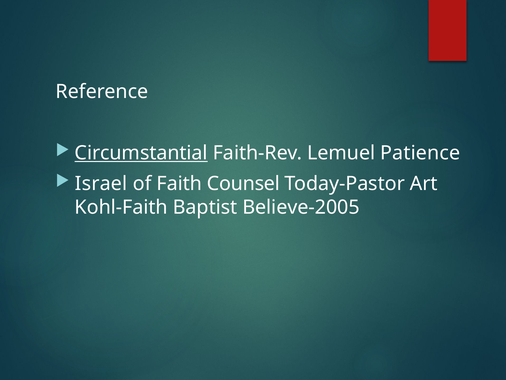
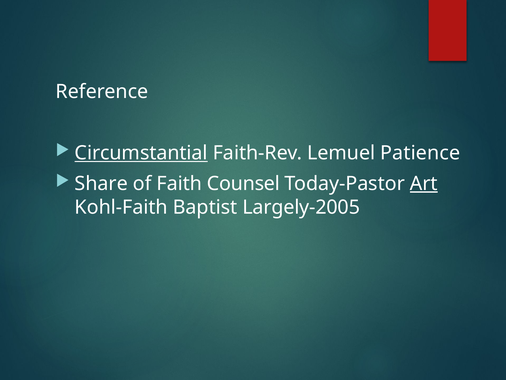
Israel: Israel -> Share (101, 183)
Art underline: none -> present (424, 183)
Believe-2005: Believe-2005 -> Largely-2005 (301, 207)
